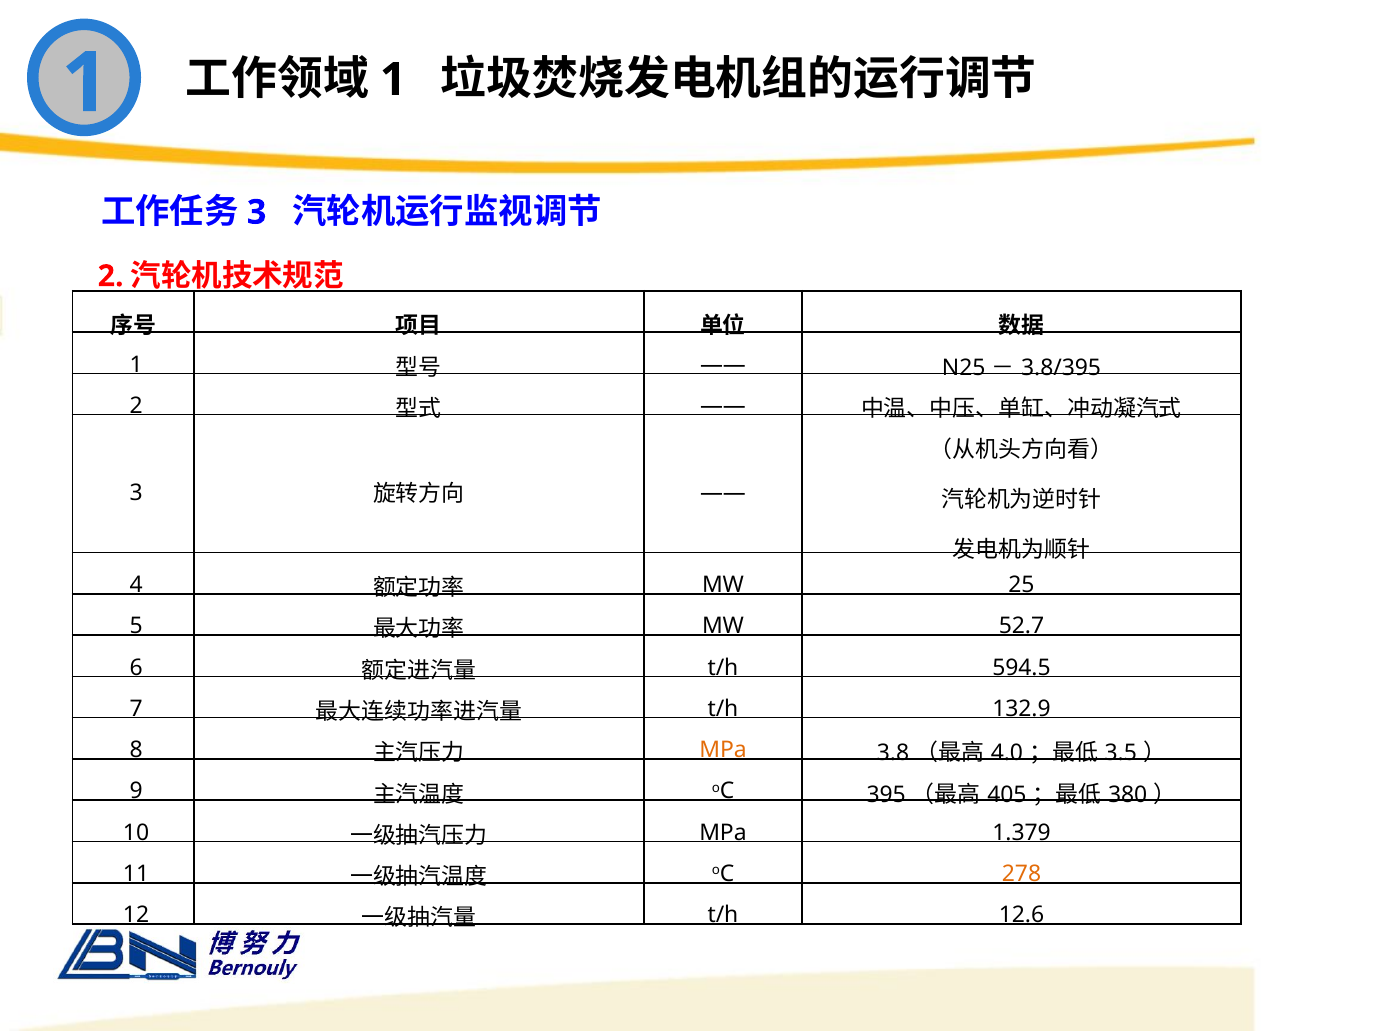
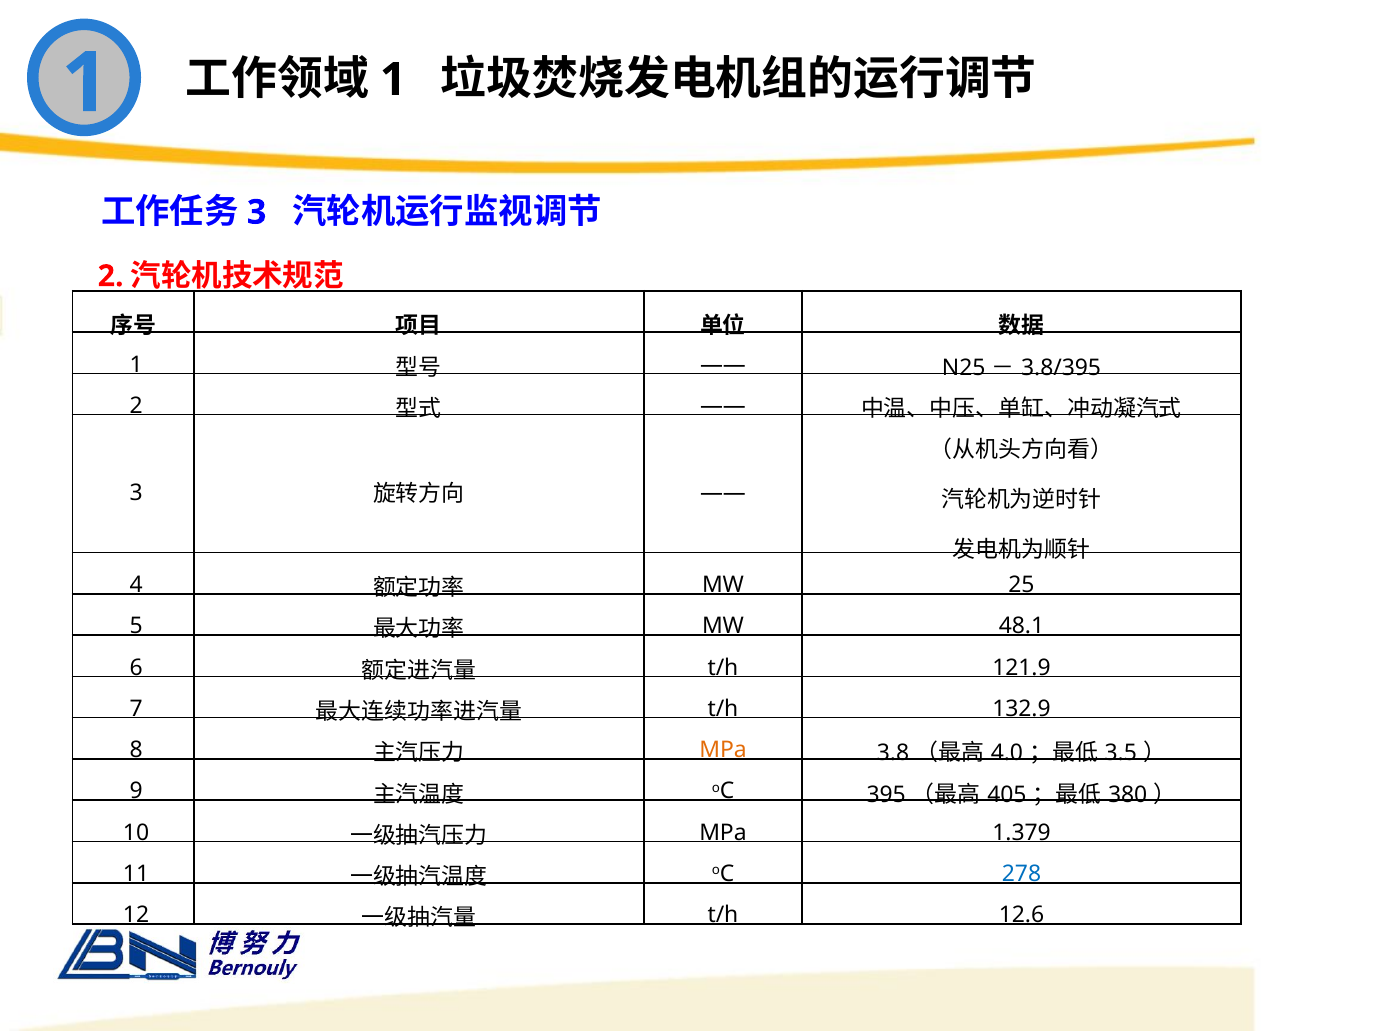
52.7: 52.7 -> 48.1 (1022, 626)
594.5: 594.5 -> 121.9 (1021, 668)
278 colour: orange -> blue (1022, 874)
